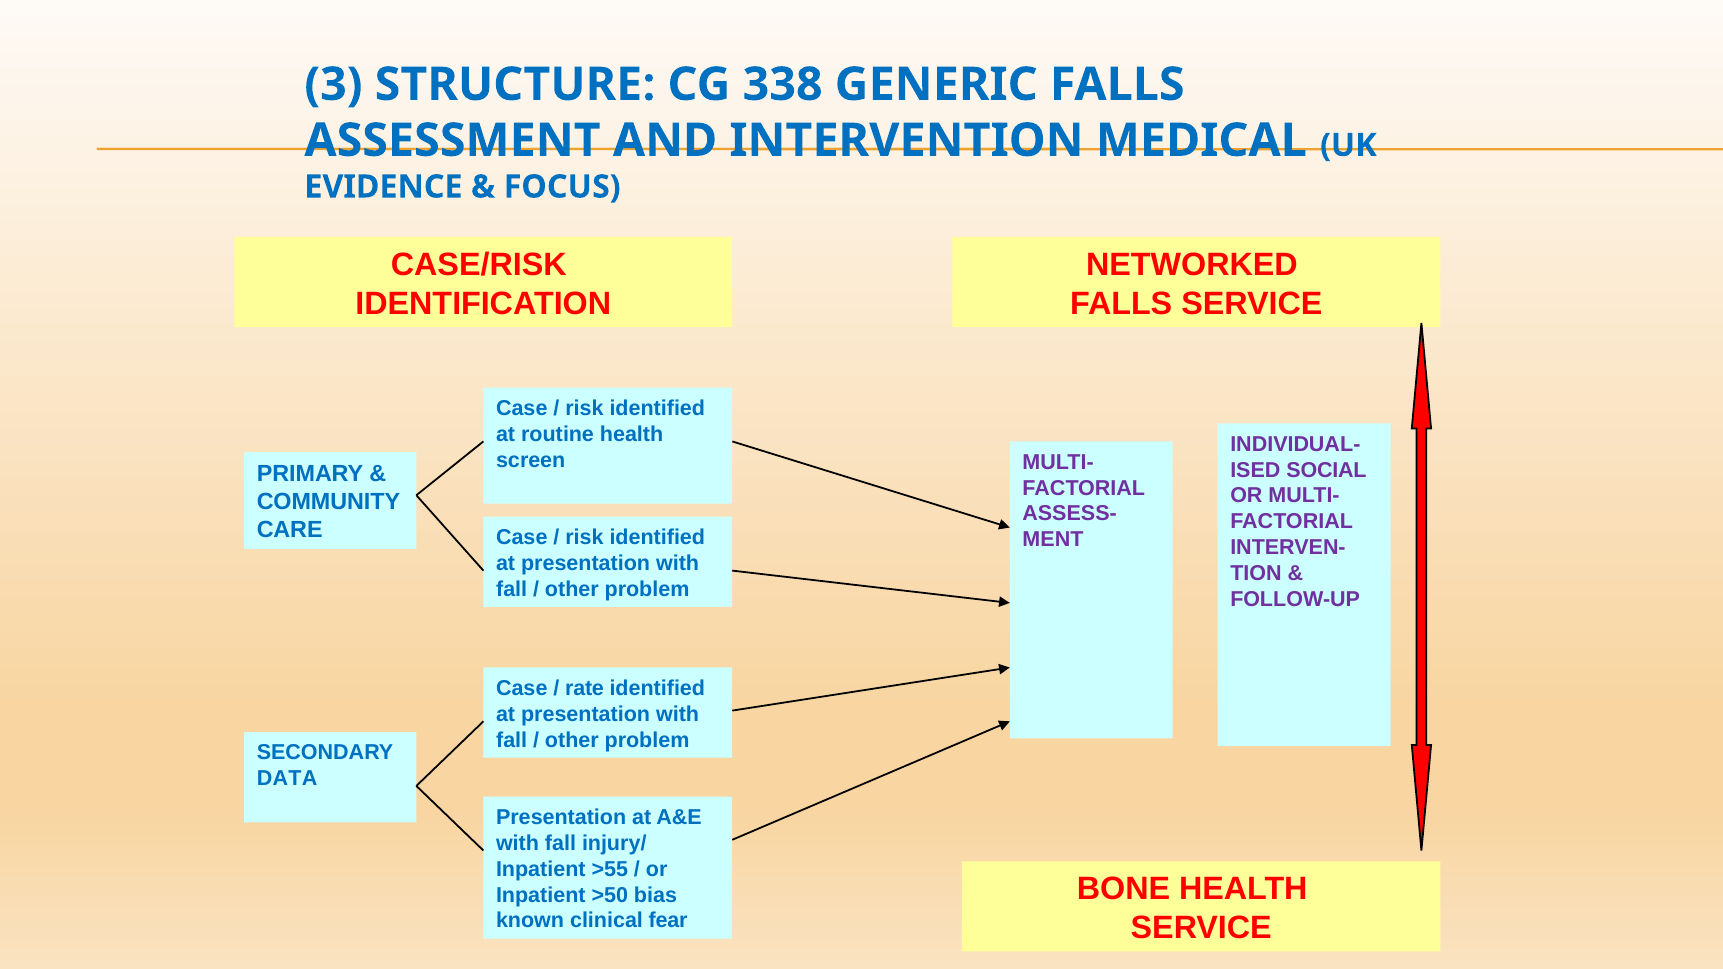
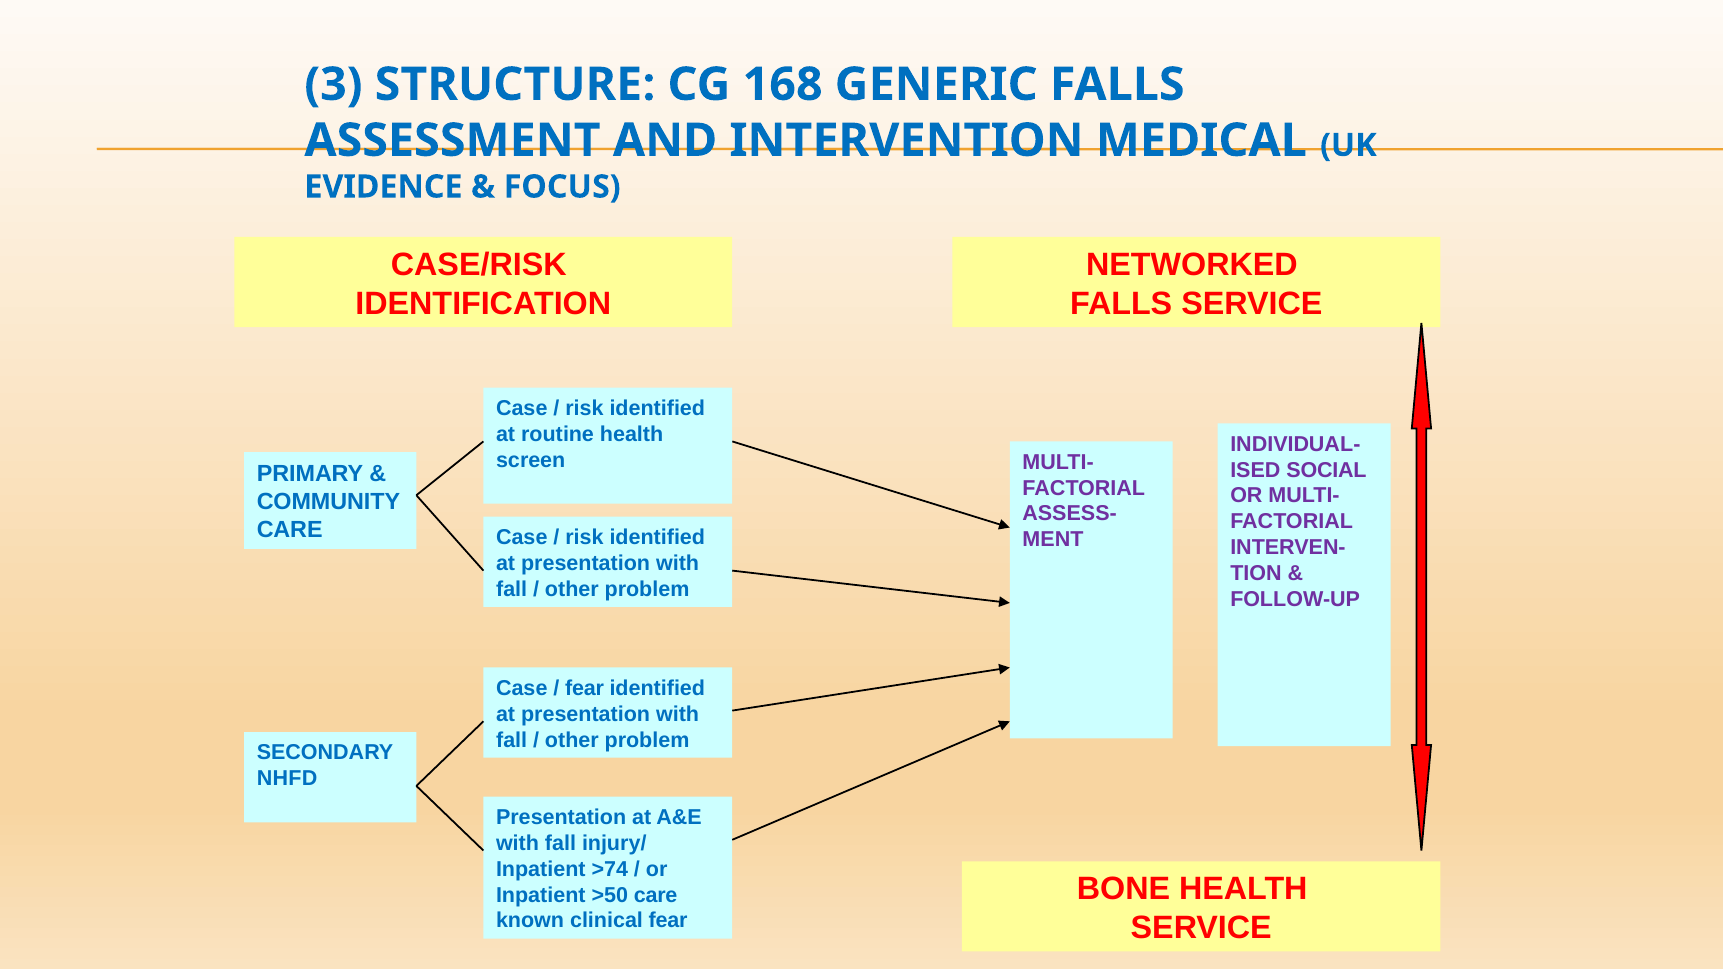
338: 338 -> 168 (783, 85)
rate: rate -> fear (585, 688)
DATA: DATA -> NHFD (287, 779)
>55: >55 -> >74 (610, 869)
>50 bias: bias -> care (656, 895)
